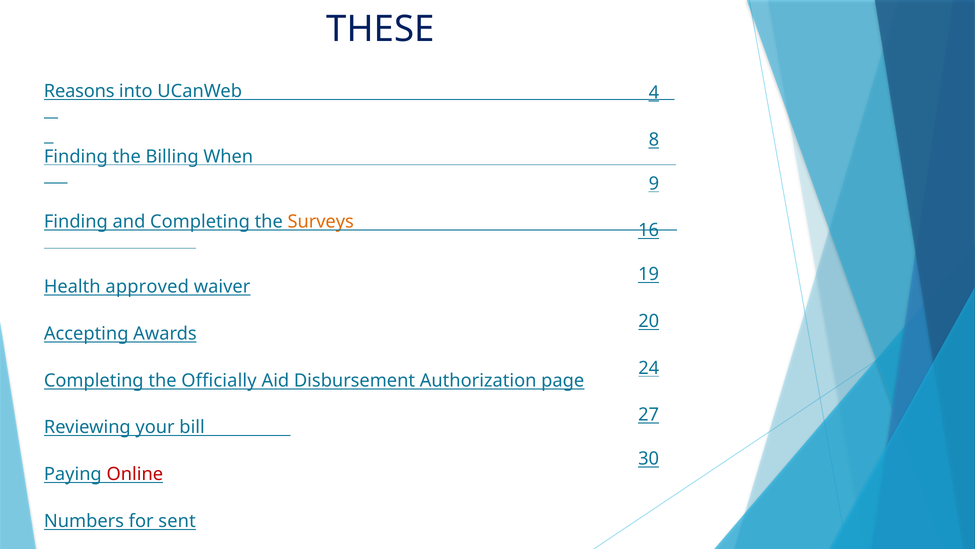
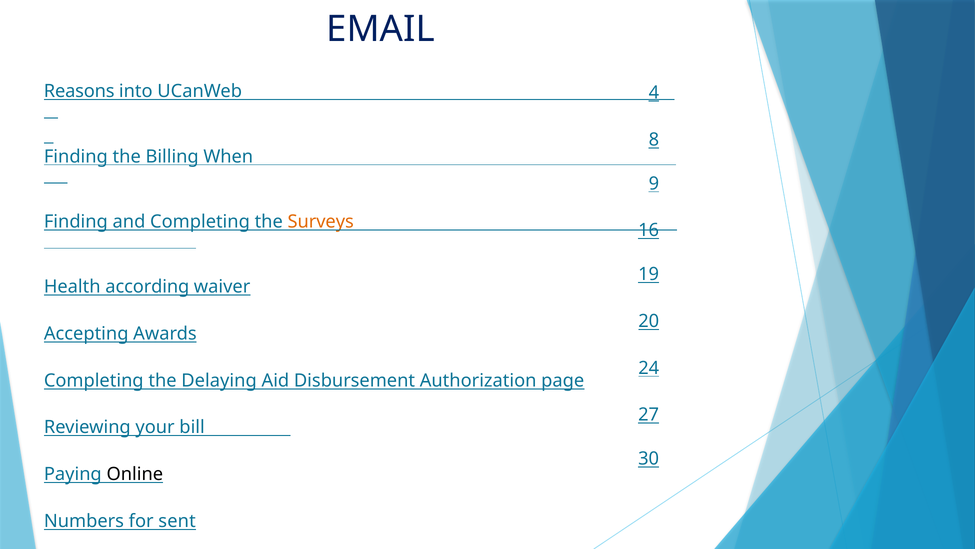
THESE: THESE -> EMAIL (380, 29)
approved: approved -> according (147, 287)
Officially: Officially -> Delaying (219, 380)
Online colour: red -> black (135, 474)
